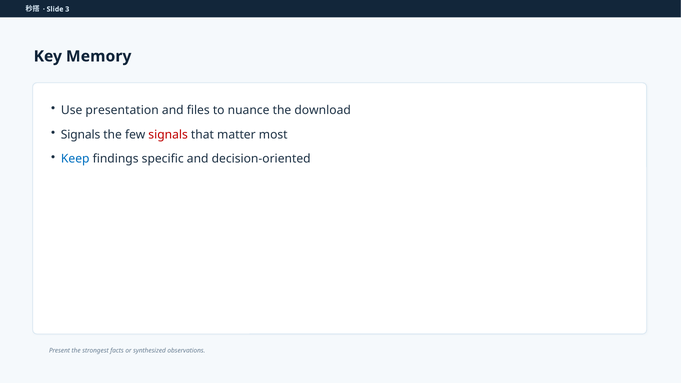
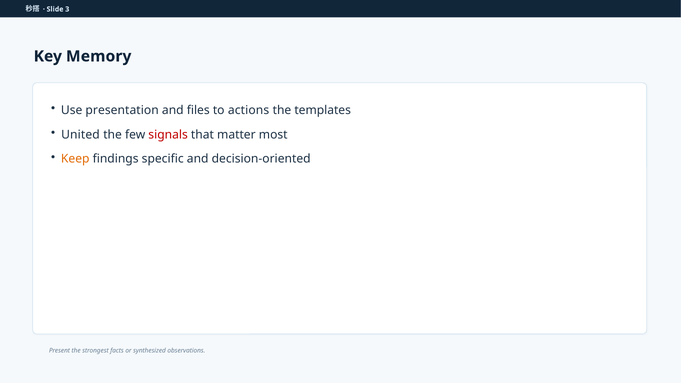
nuance: nuance -> actions (249, 110)
download: download -> templates (323, 110)
Signals: Signals -> United (80, 135)
Keep colour: blue -> orange (75, 159)
